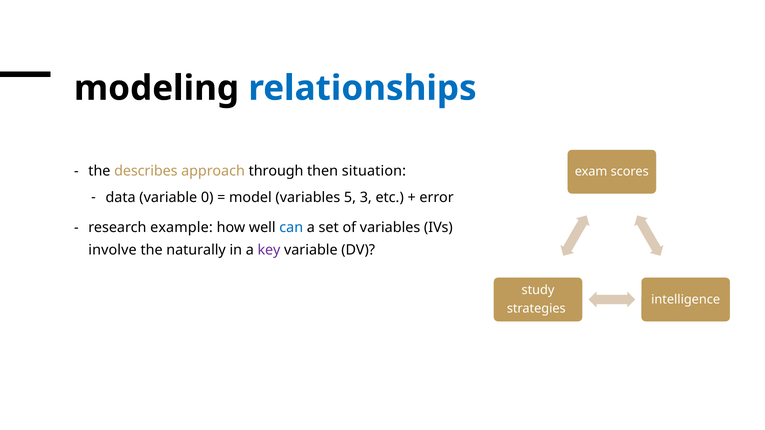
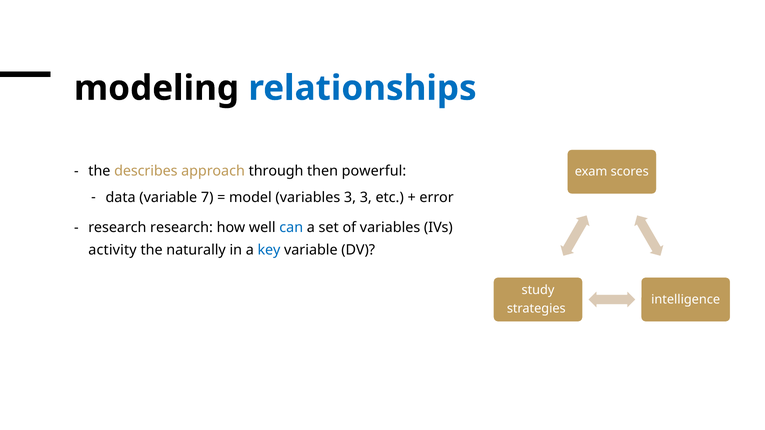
situation: situation -> powerful (374, 171)
0: 0 -> 7 (207, 198)
variables 5: 5 -> 3 (350, 198)
research example: example -> research (181, 228)
involve: involve -> activity (113, 250)
key colour: purple -> blue (269, 250)
